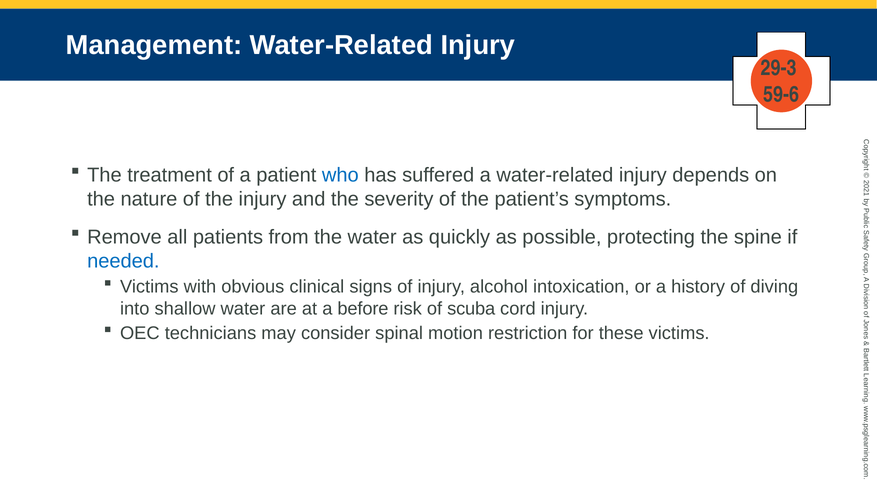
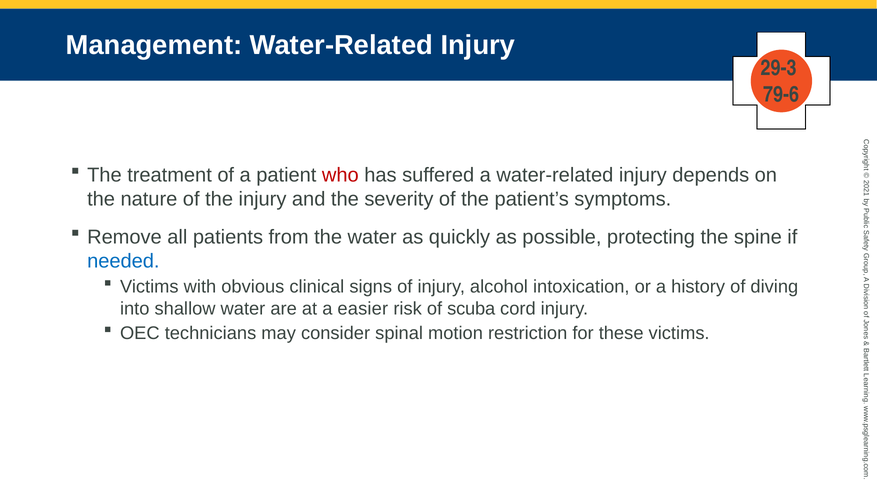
59-6: 59-6 -> 79-6 (781, 94)
who colour: blue -> red (340, 175)
before: before -> easier (363, 309)
